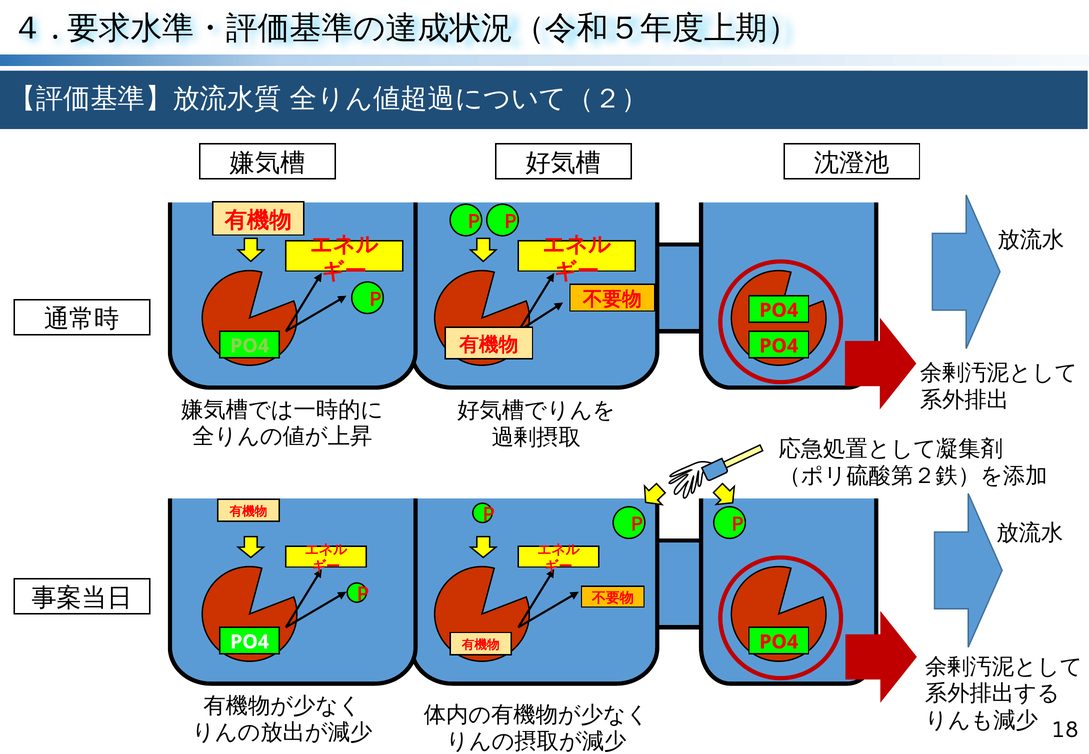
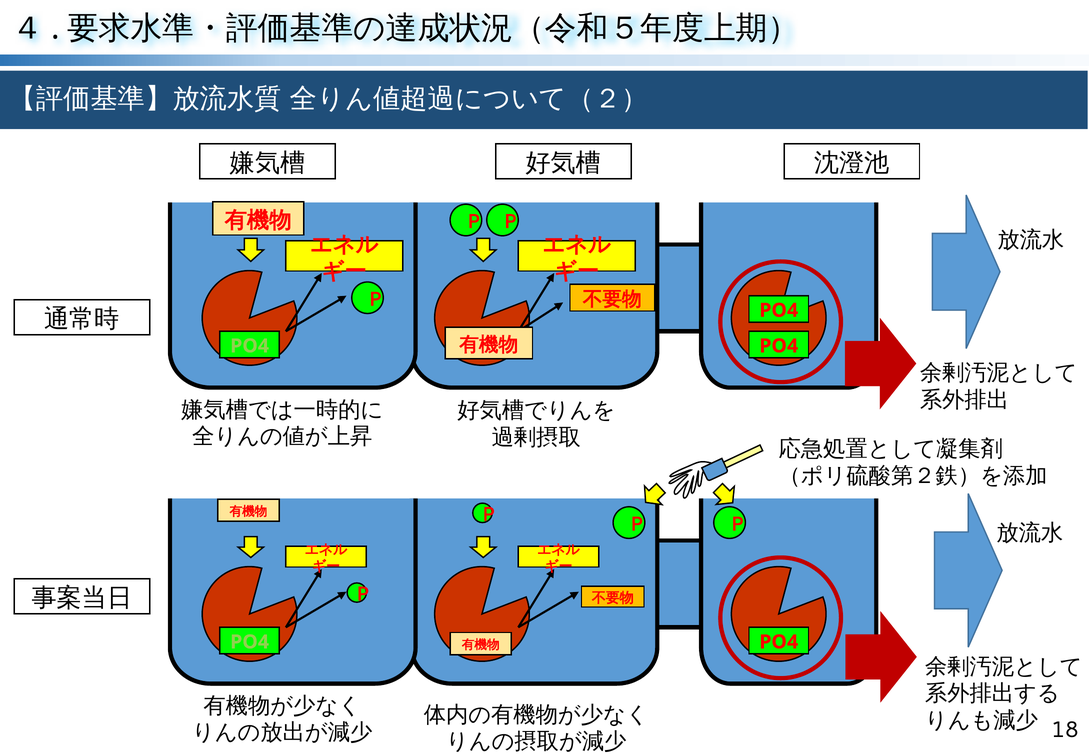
PO4 colour: white -> light green (250, 642)
